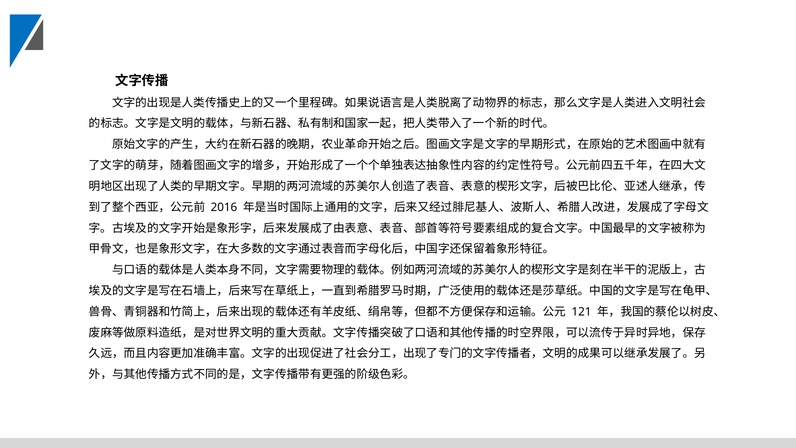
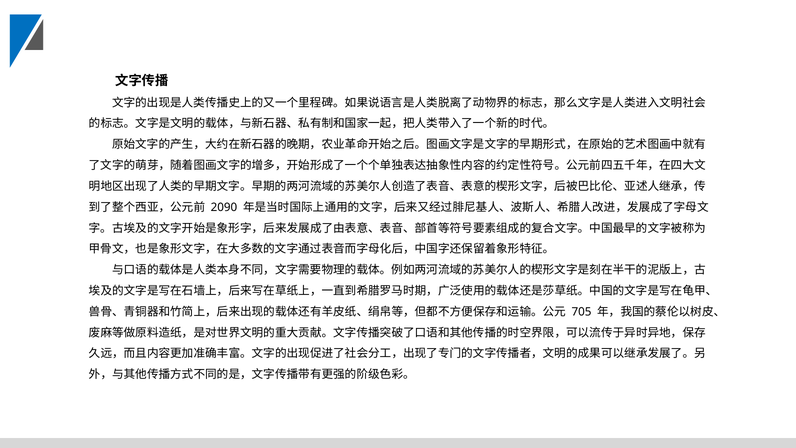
2016: 2016 -> 2090 (224, 207)
121: 121 -> 705 (581, 312)
